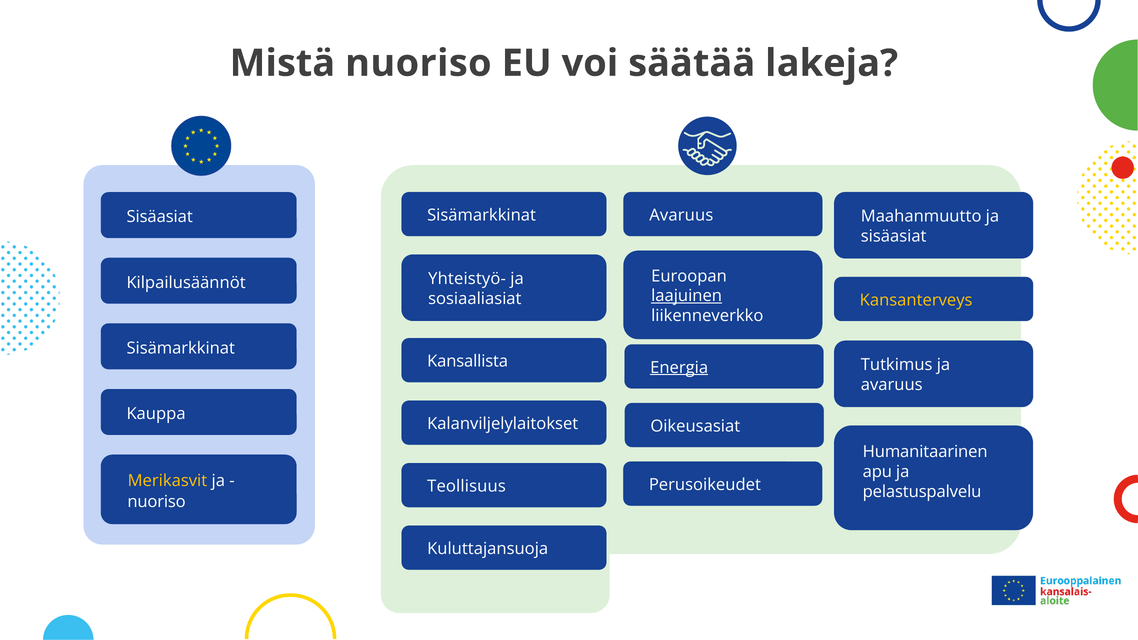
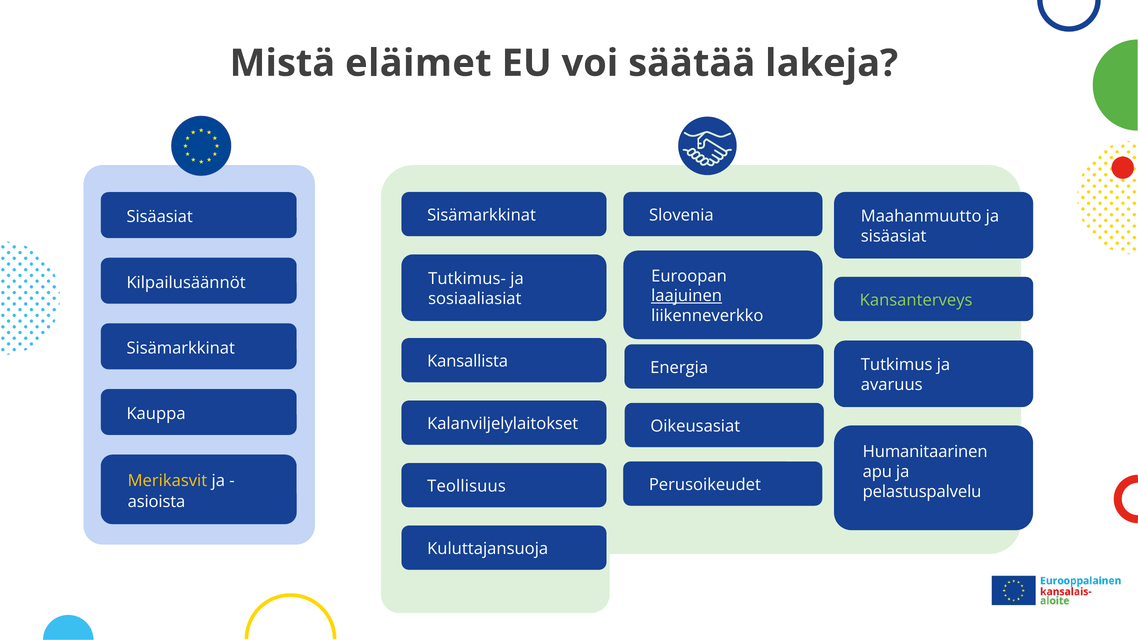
Mistä nuoriso: nuoriso -> eläimet (418, 63)
Avaruus: Avaruus -> Slovenia (681, 215)
Yhteistyö-: Yhteistyö- -> Tutkimus- (467, 279)
Kansanterveys colour: yellow -> light green (916, 300)
Energia underline: present -> none (679, 368)
nuoriso: nuoriso -> asioista (157, 502)
